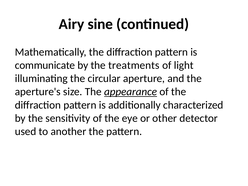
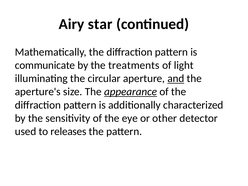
sine: sine -> star (100, 24)
and underline: none -> present (176, 79)
another: another -> releases (69, 131)
